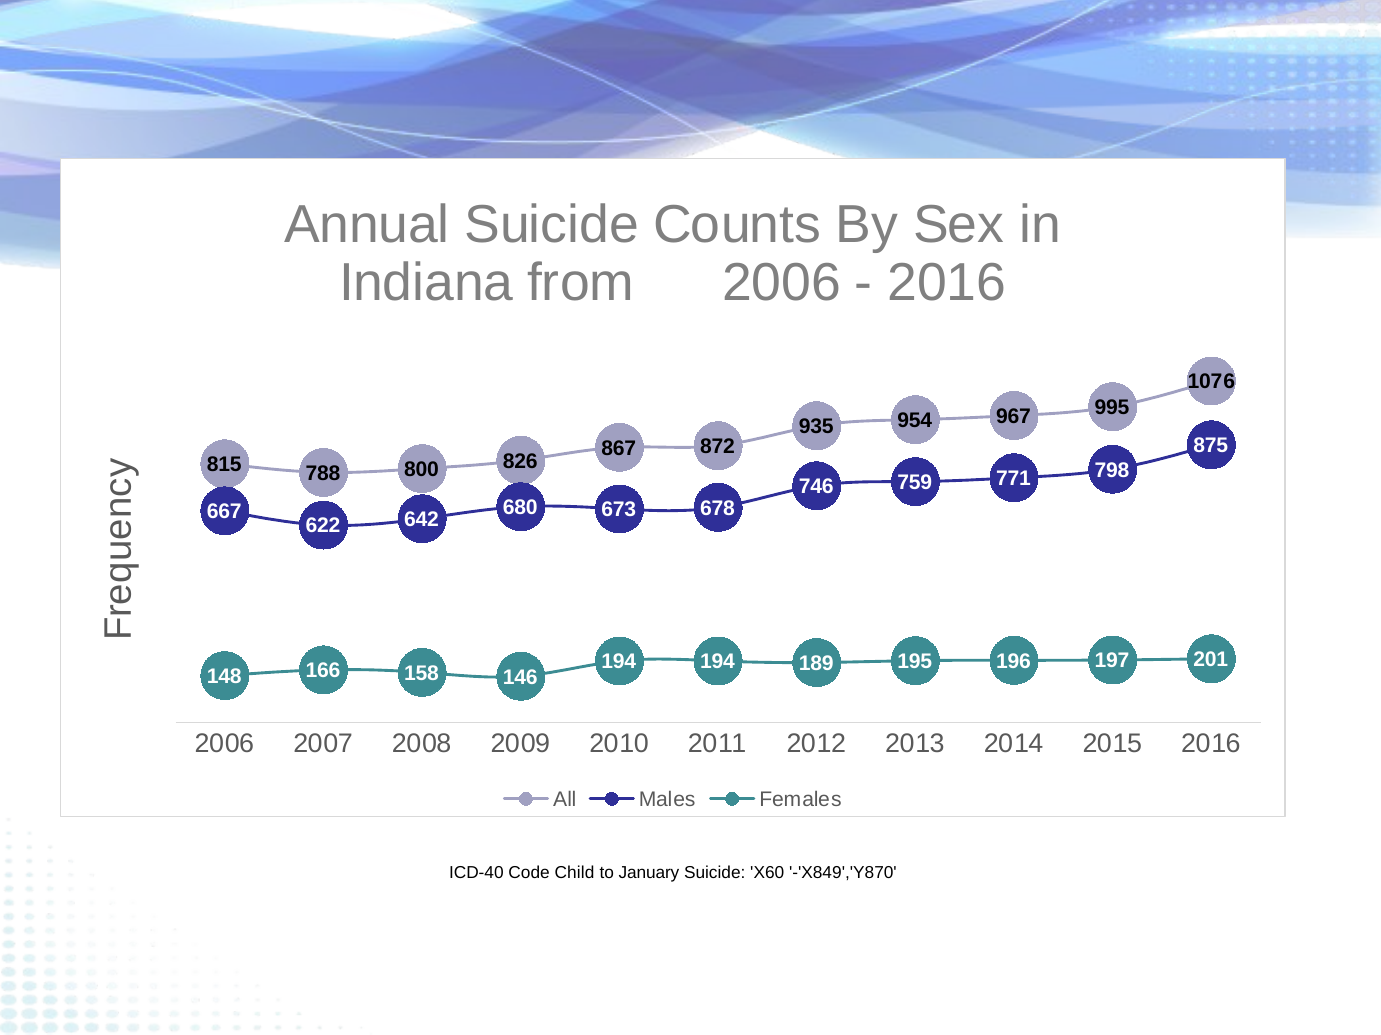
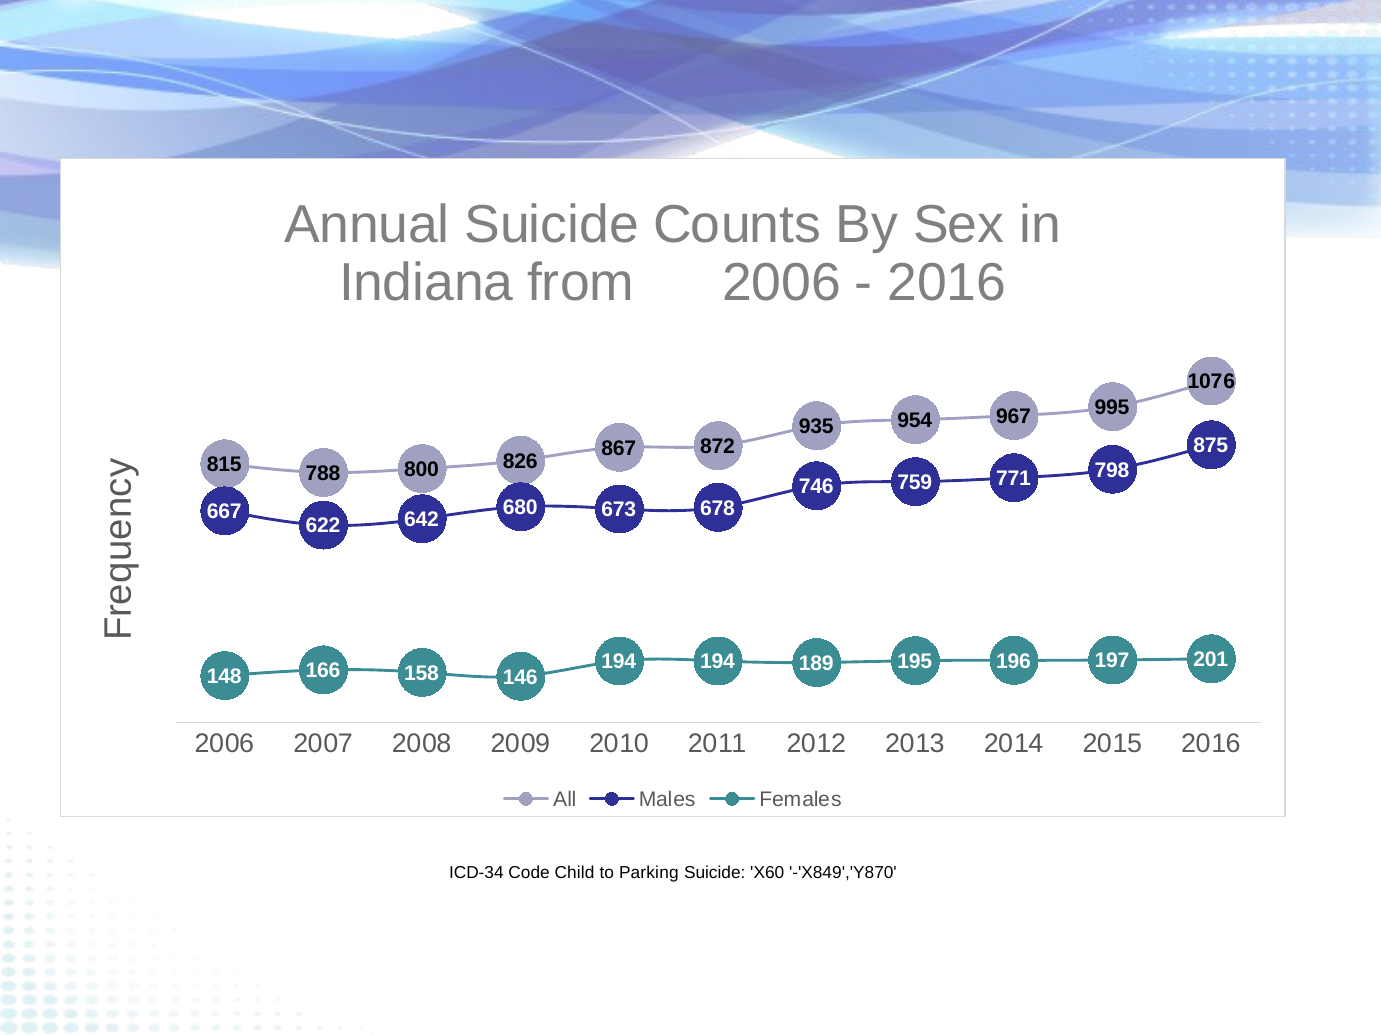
ICD-40: ICD-40 -> ICD-34 (476, 873)
January: January -> Parking (649, 873)
